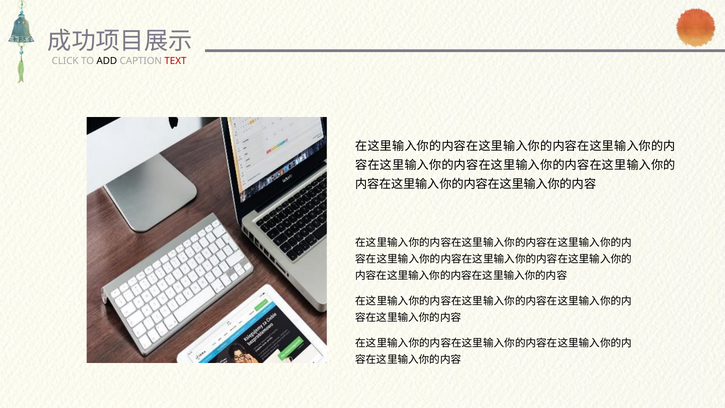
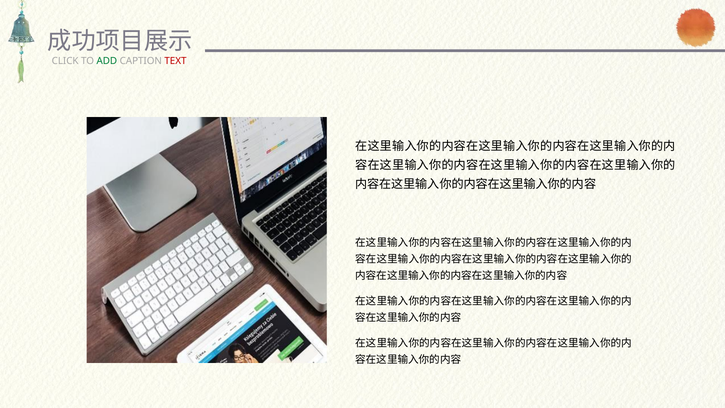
ADD colour: black -> green (107, 61)
